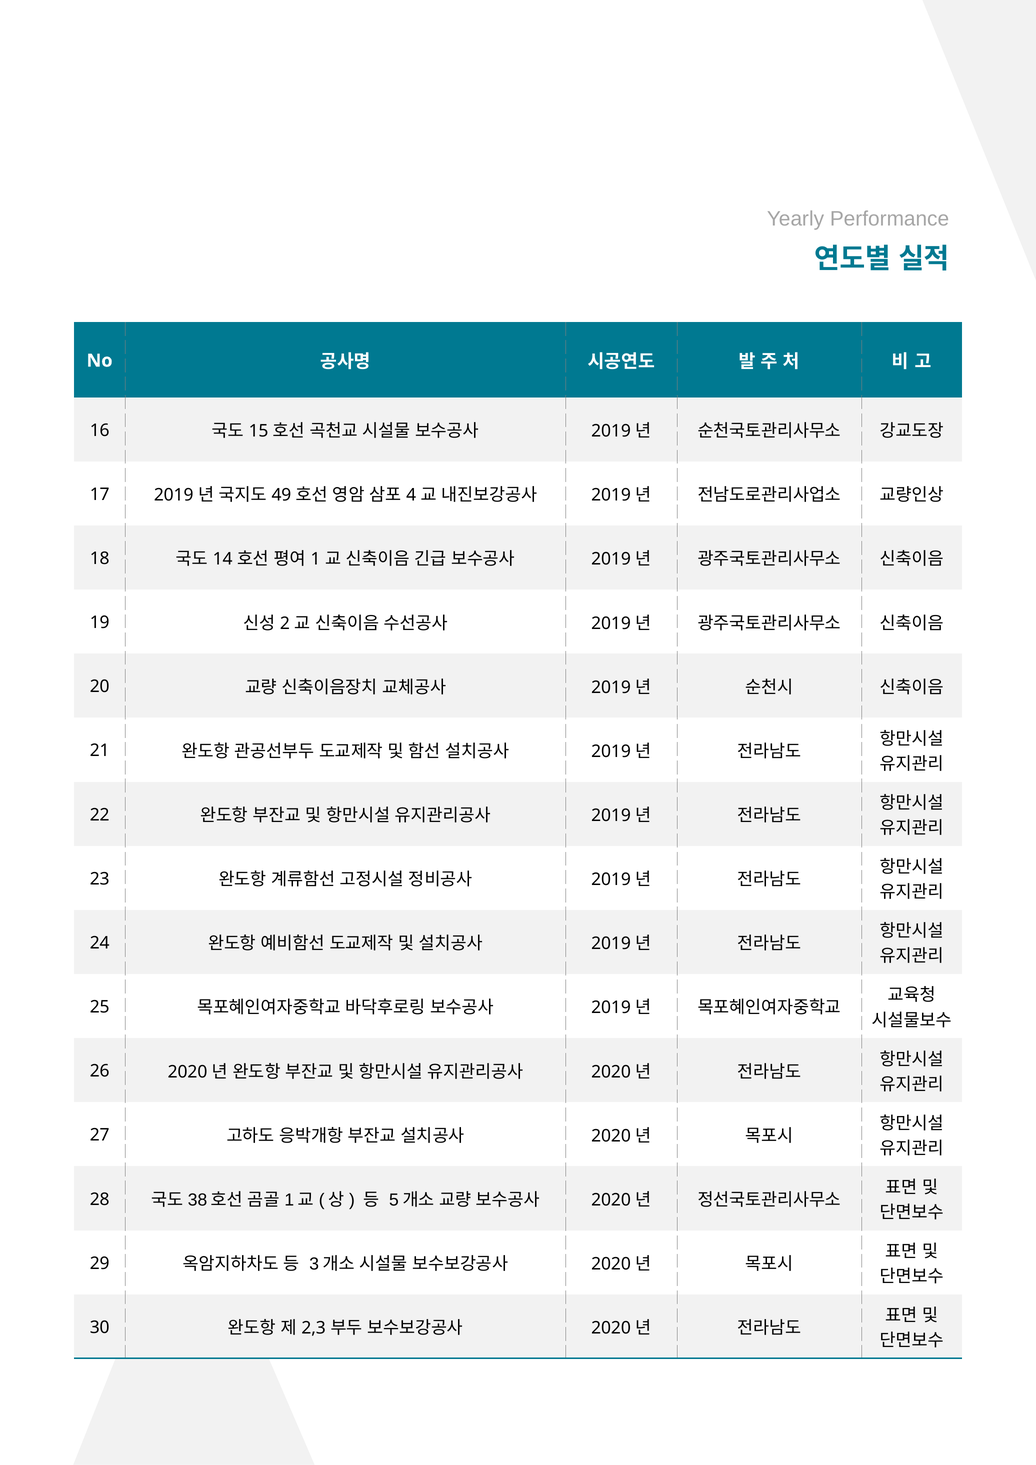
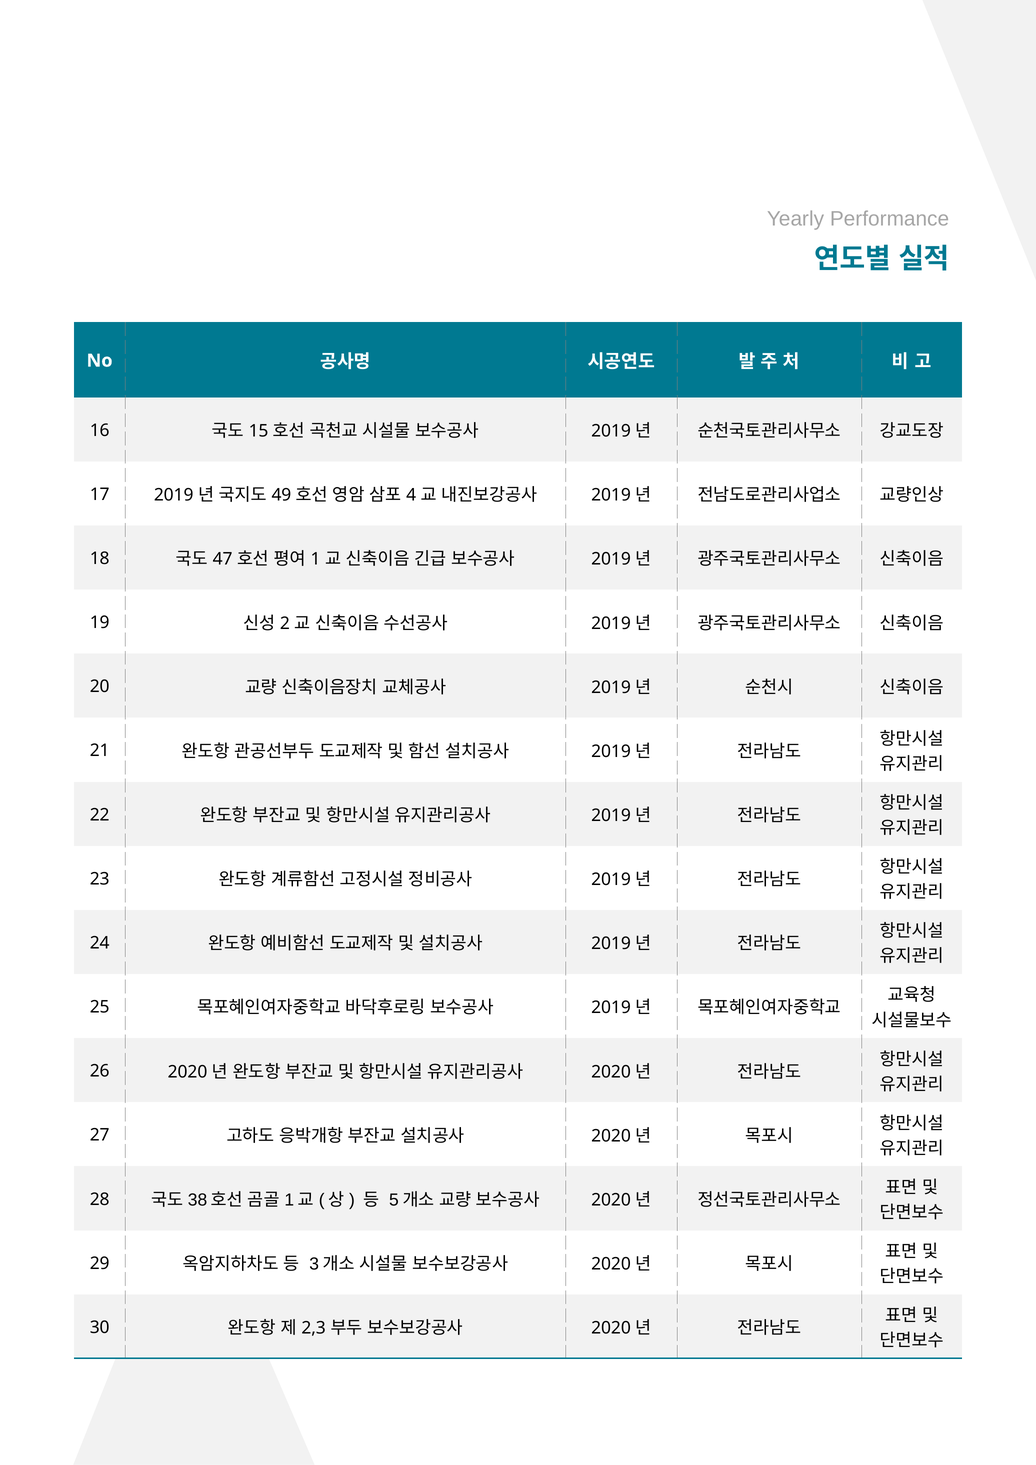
14: 14 -> 47 (223, 559)
